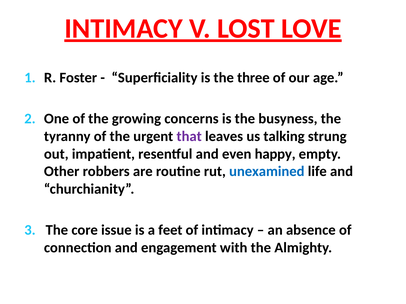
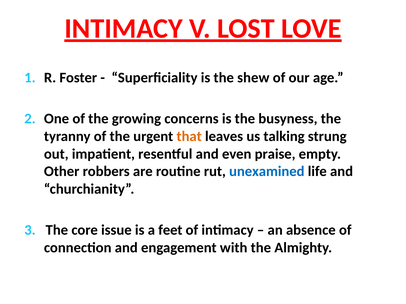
three: three -> shew (253, 78)
that colour: purple -> orange (189, 137)
happy: happy -> praise (275, 154)
